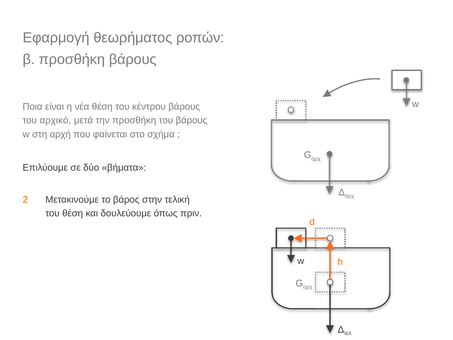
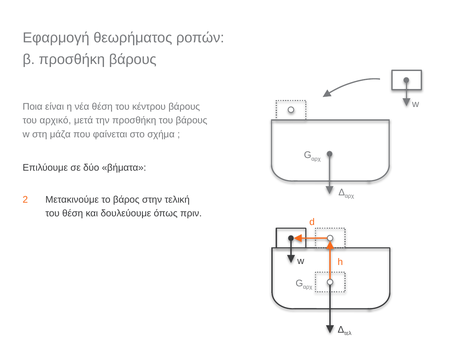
αρχή: αρχή -> μάζα (60, 134)
